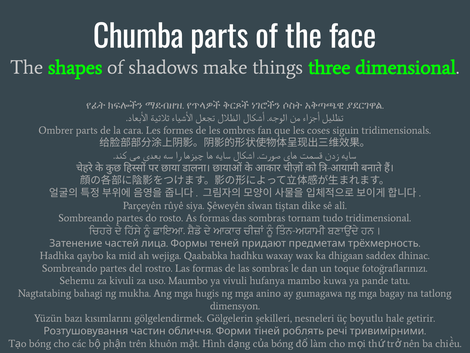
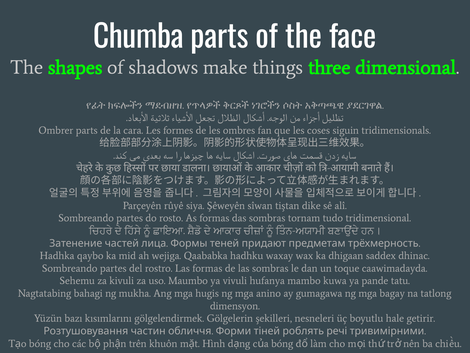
fotoğraflarınızı: fotoğraflarınızı -> caawimadayda (395, 268)
